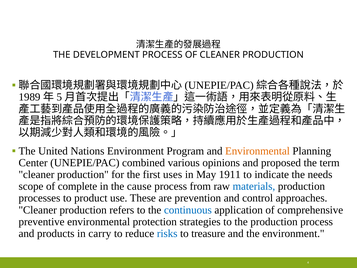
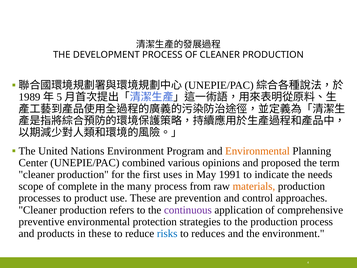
1911: 1911 -> 1991 (230, 174)
cause: cause -> many (139, 186)
materials colour: blue -> orange (254, 186)
continuous colour: blue -> purple (188, 210)
in carry: carry -> these (100, 233)
treasure: treasure -> reduces (208, 233)
